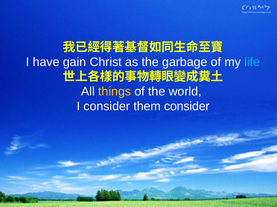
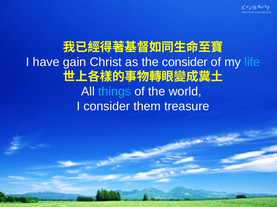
the garbage: garbage -> consider (185, 62)
things colour: yellow -> light blue (115, 92)
them consider: consider -> treasure (187, 107)
